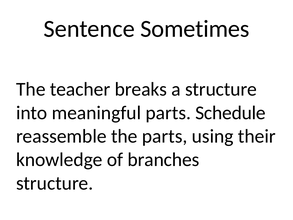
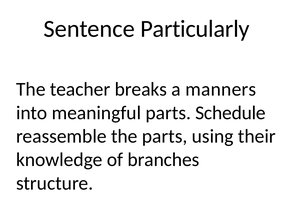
Sometimes: Sometimes -> Particularly (195, 29)
a structure: structure -> manners (221, 89)
